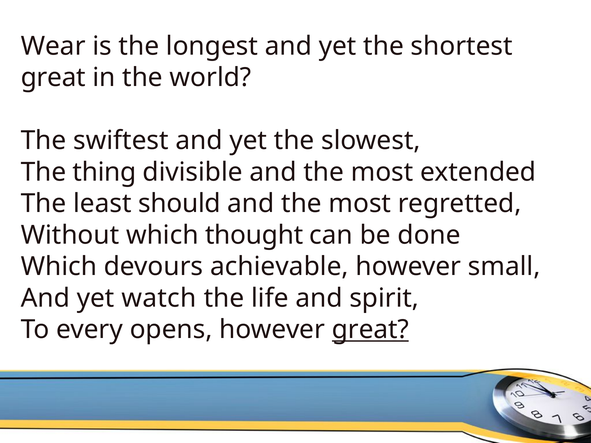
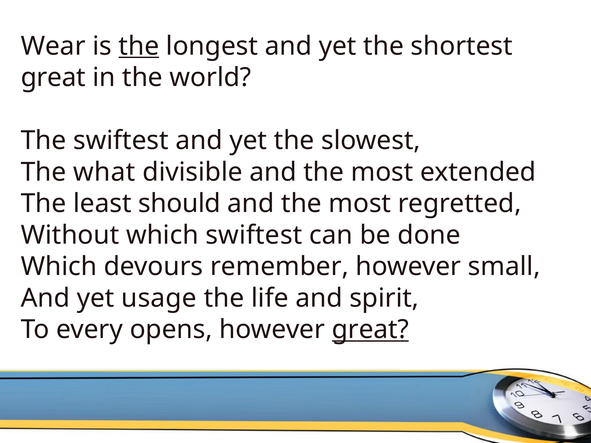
the underline: none -> present (139, 46)
thing: thing -> what (104, 172)
which thought: thought -> swiftest (254, 235)
achievable: achievable -> remember (279, 267)
watch: watch -> usage (159, 298)
